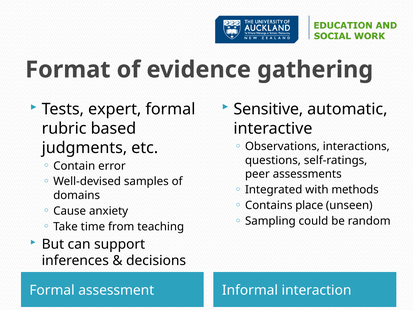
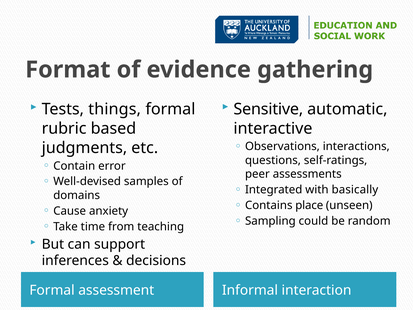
expert: expert -> things (115, 109)
methods: methods -> basically (355, 190)
